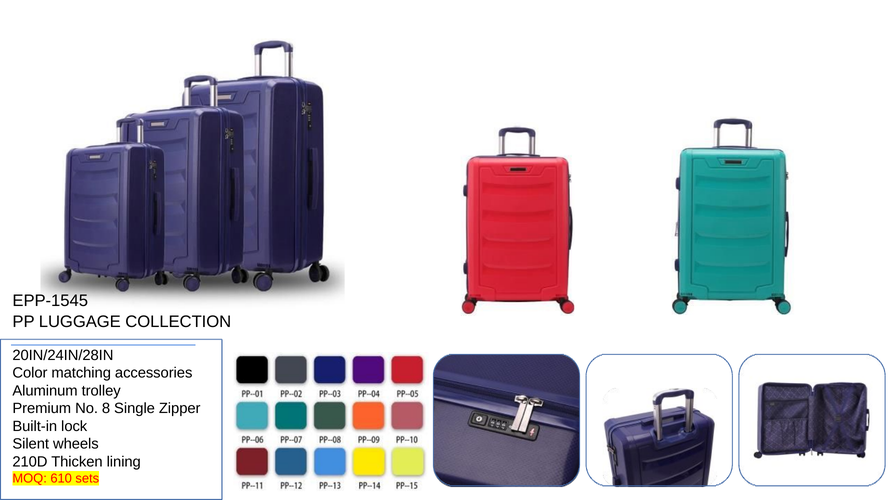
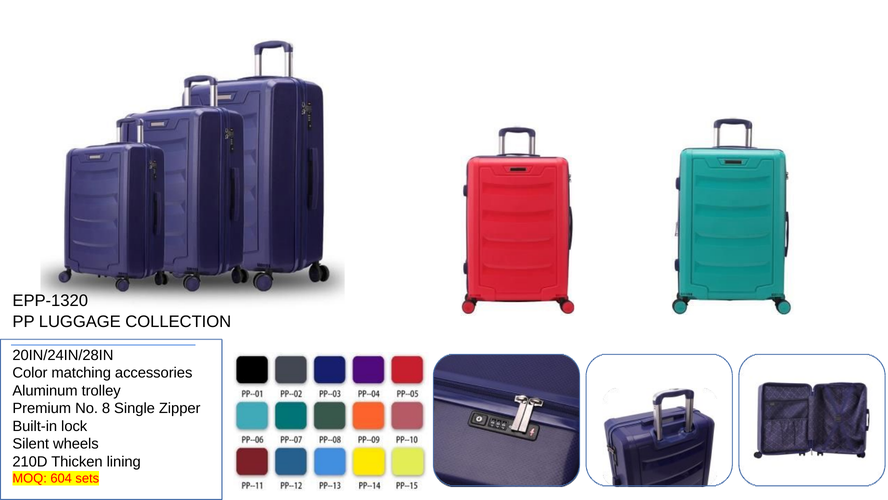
EPP-1545: EPP-1545 -> EPP-1320 (50, 301)
610: 610 -> 604 (61, 478)
